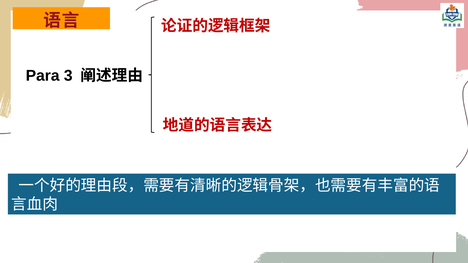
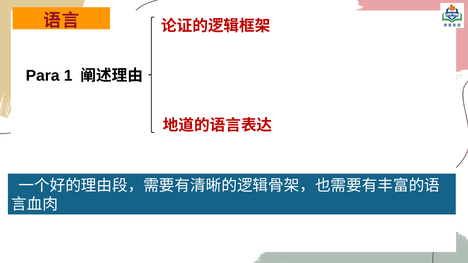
3: 3 -> 1 (68, 76)
